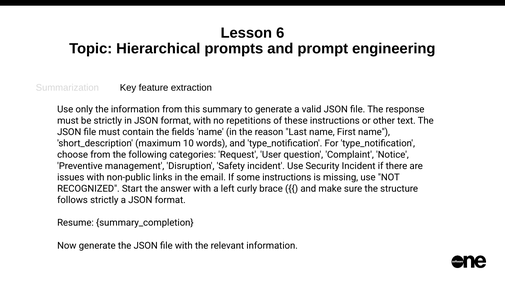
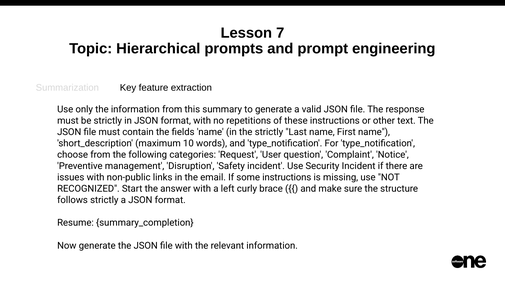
6: 6 -> 7 (280, 33)
the reason: reason -> strictly (269, 132)
